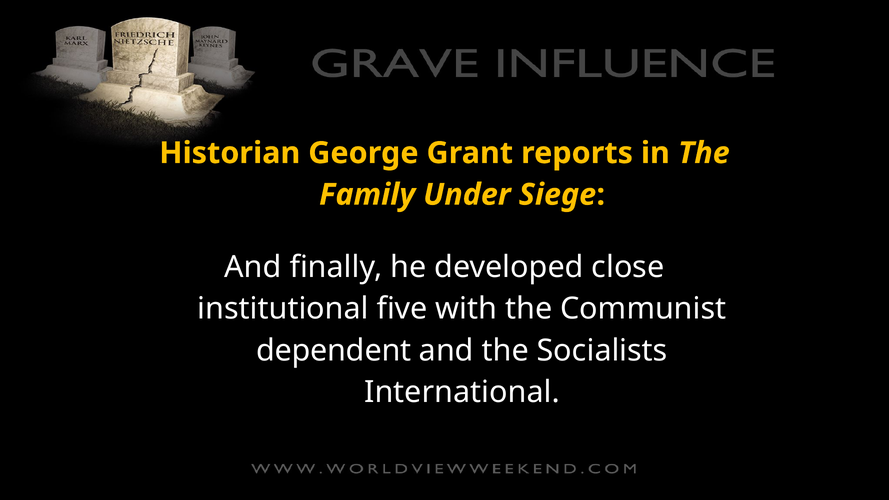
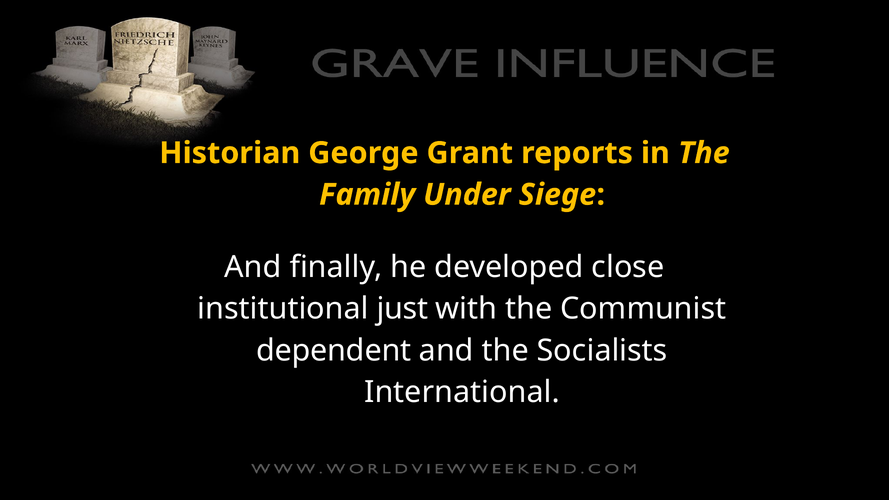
five: five -> just (402, 309)
